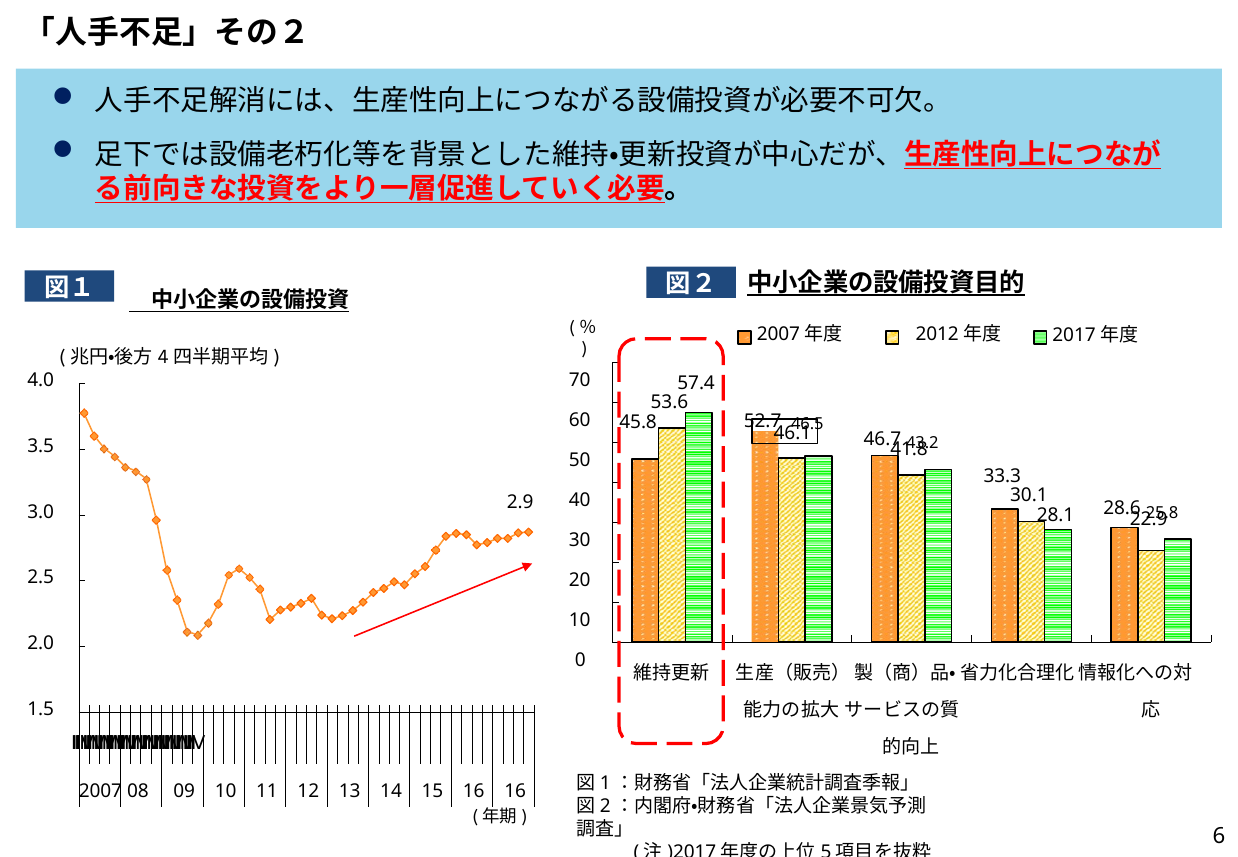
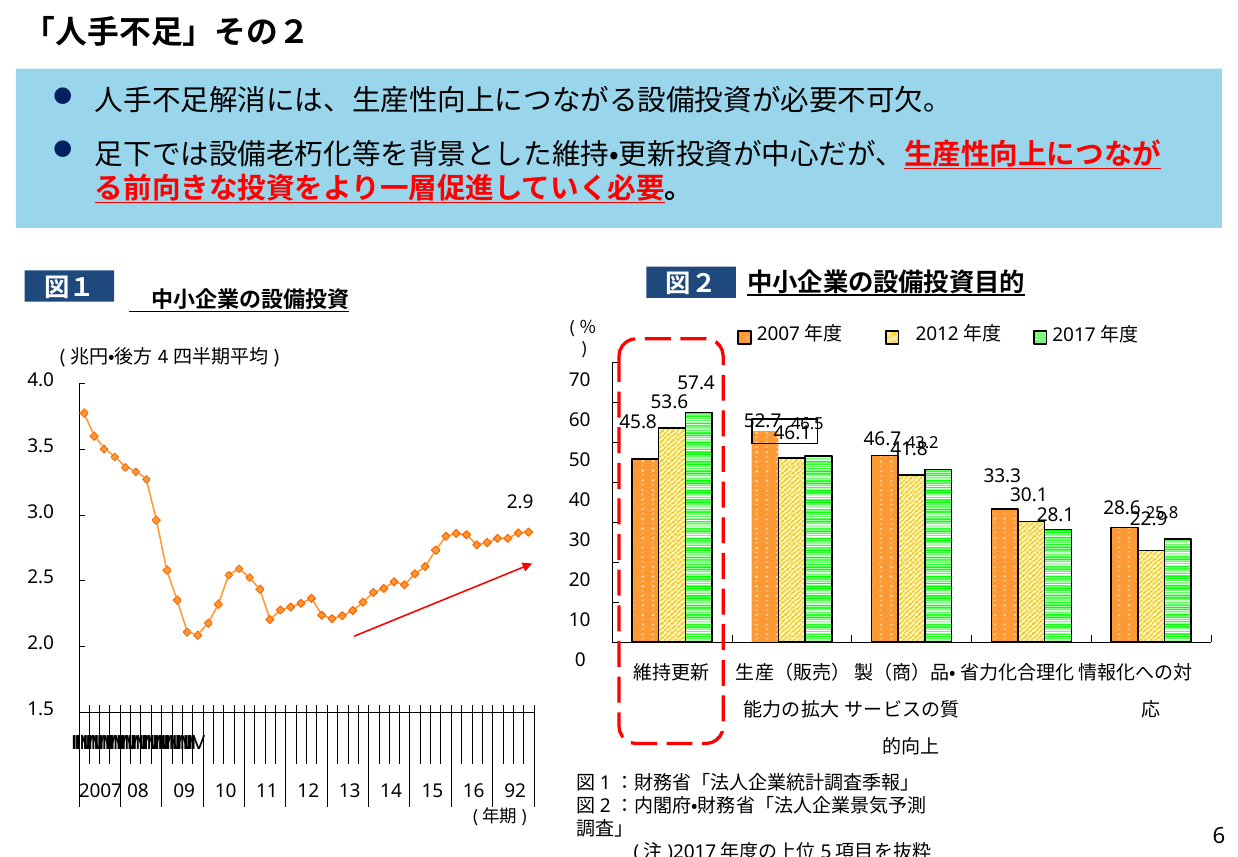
16 16: 16 -> 92 (515, 791)
